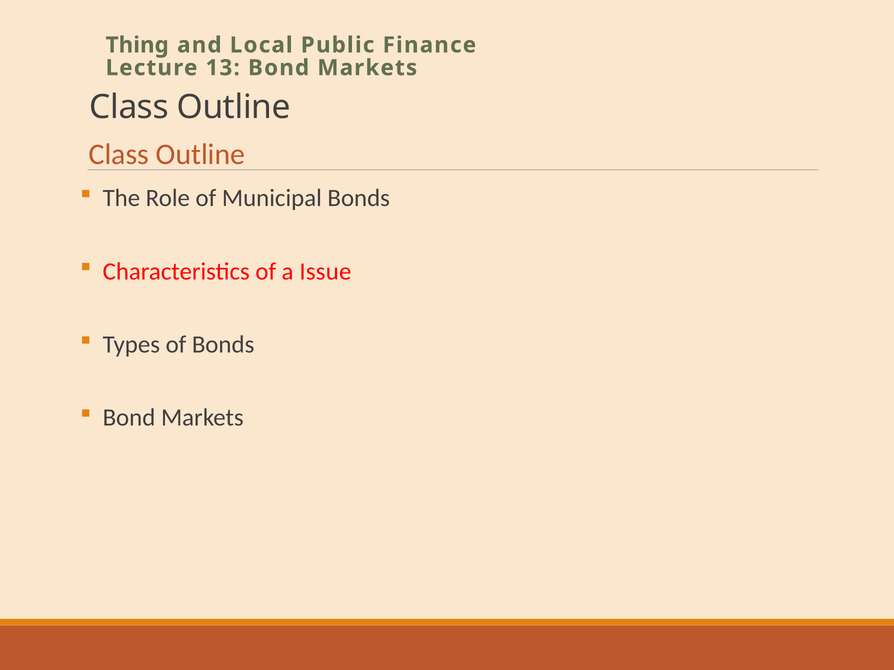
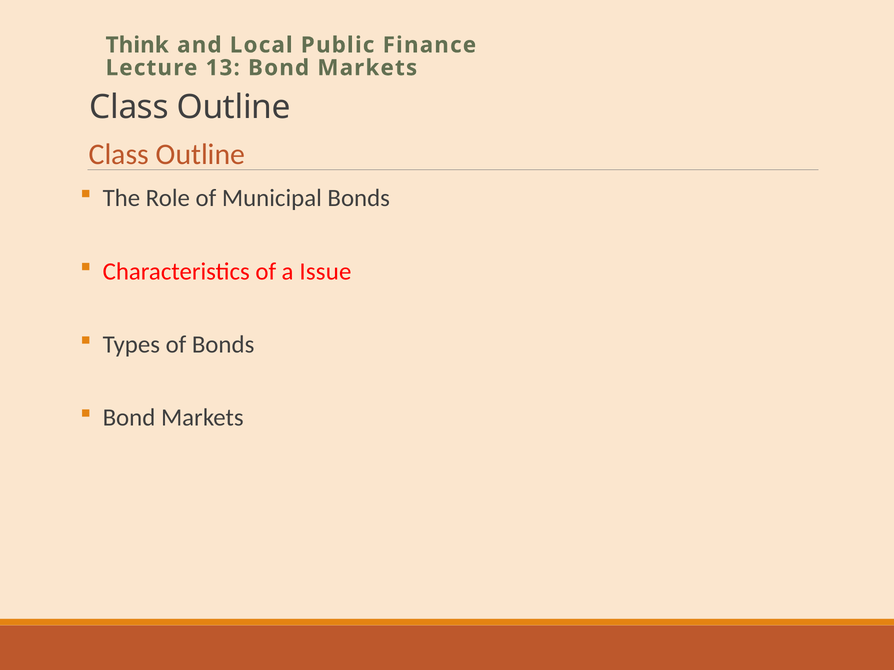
Thing: Thing -> Think (137, 45)
